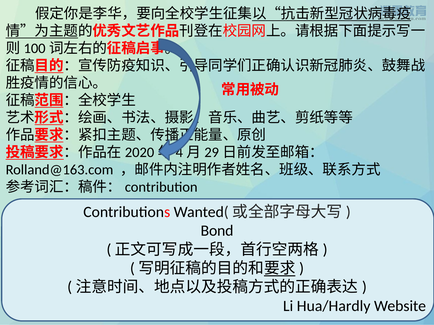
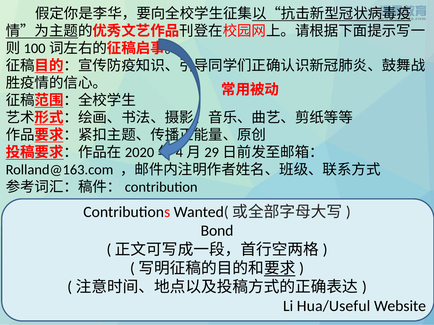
Hua/Hardly: Hua/Hardly -> Hua/Useful (334, 306)
